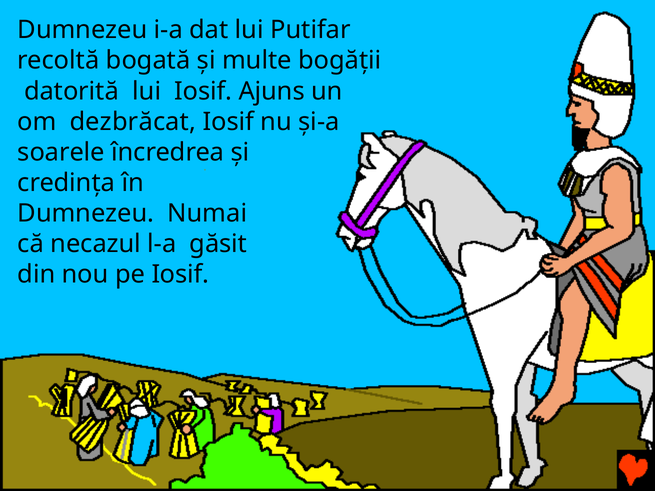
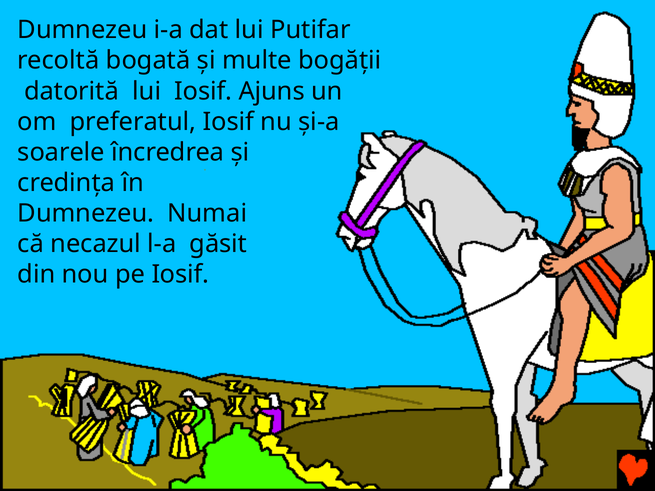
dezbrăcat: dezbrăcat -> preferatul (133, 122)
